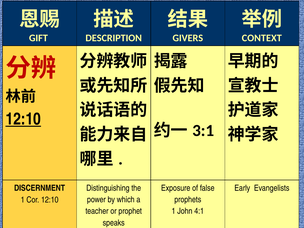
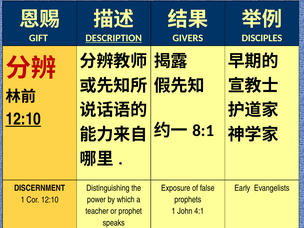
DESCRIPTION underline: none -> present (114, 38)
CONTEXT: CONTEXT -> DISCIPLES (262, 38)
3:1: 3:1 -> 8:1 (203, 131)
